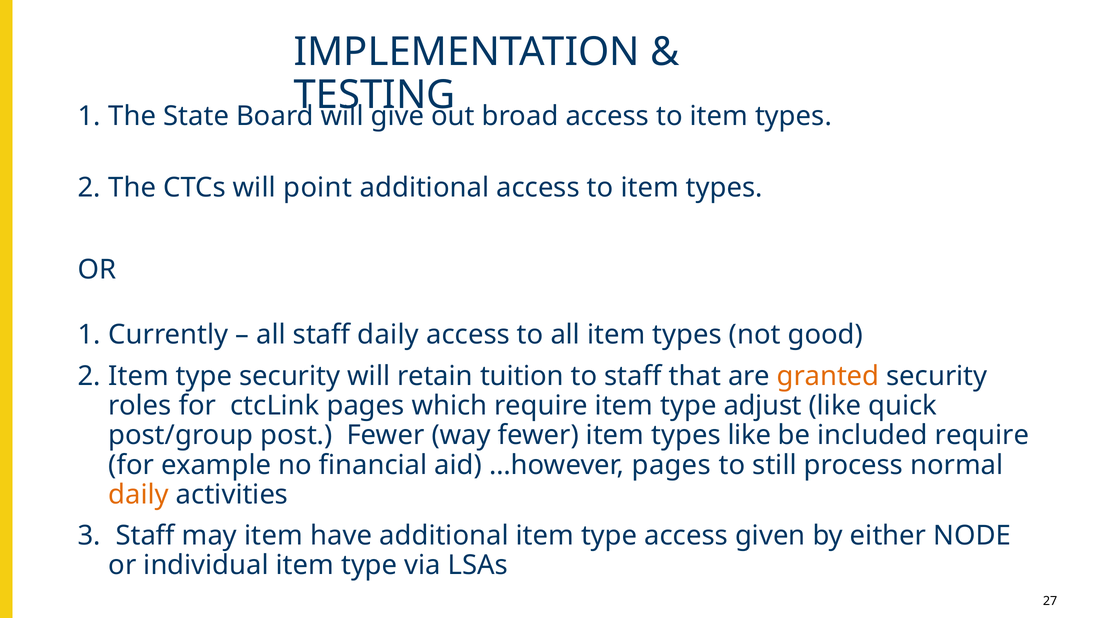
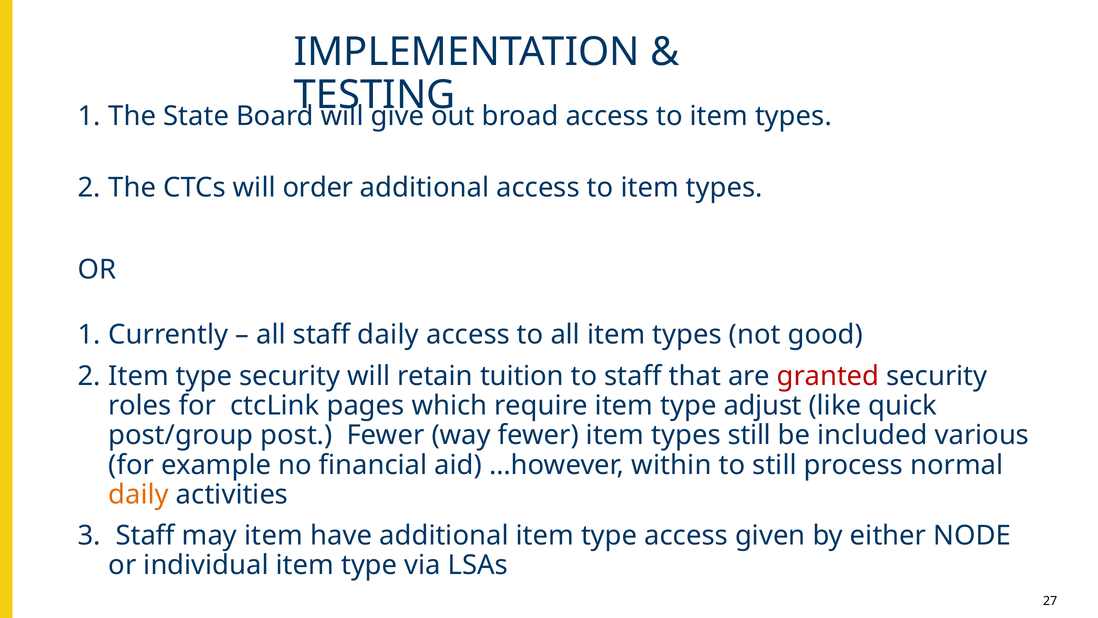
point: point -> order (318, 187)
granted colour: orange -> red (828, 376)
types like: like -> still (749, 435)
included require: require -> various (982, 435)
…however pages: pages -> within (671, 465)
